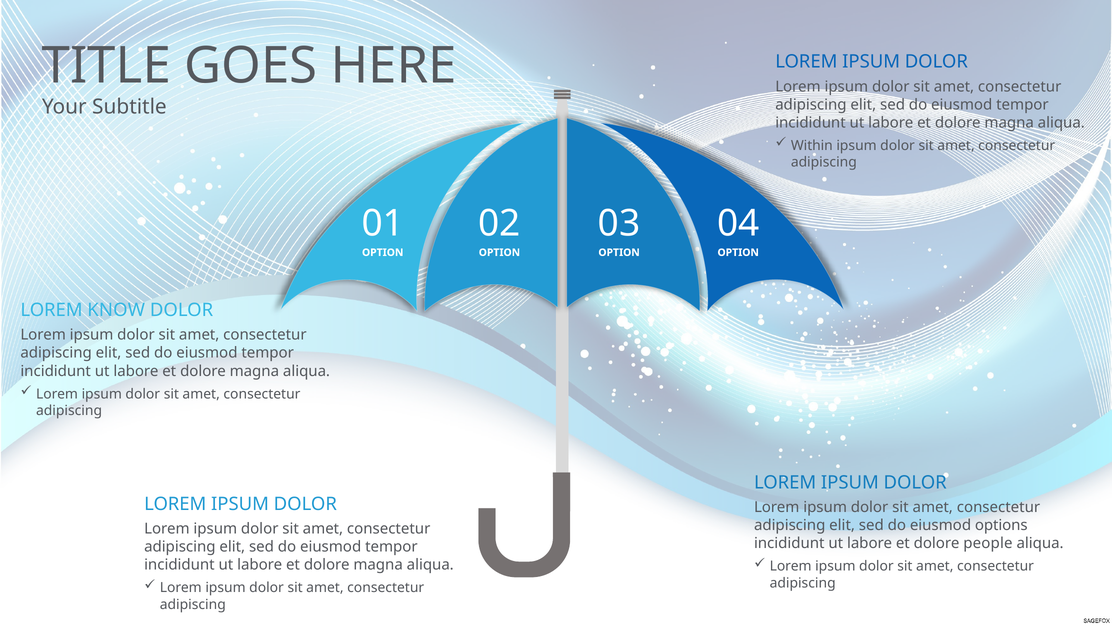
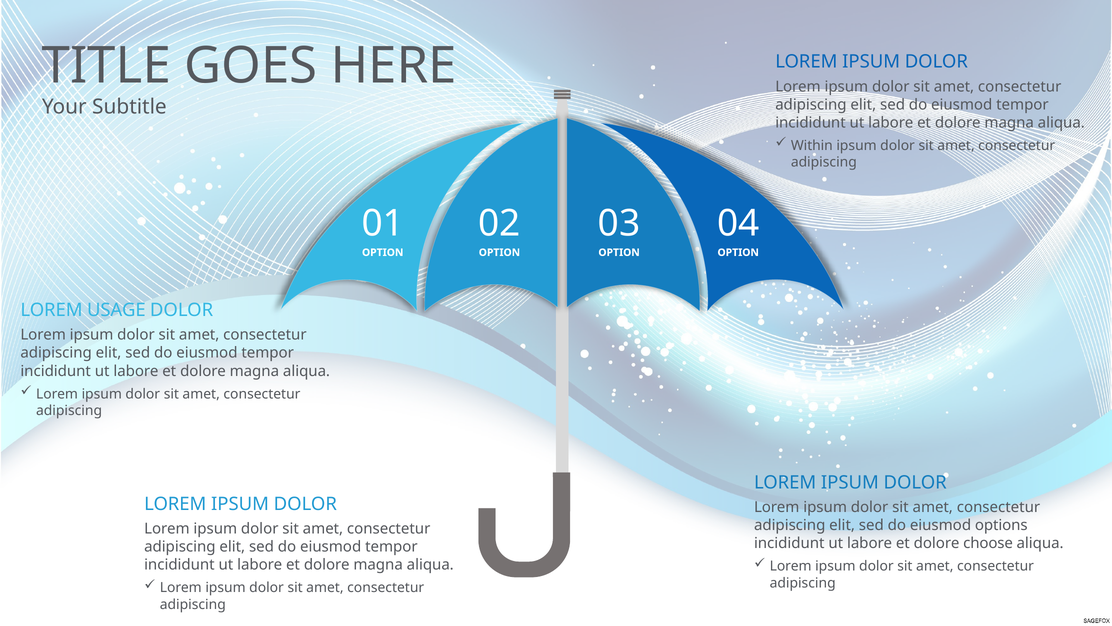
KNOW: KNOW -> USAGE (116, 310)
people: people -> choose (988, 543)
